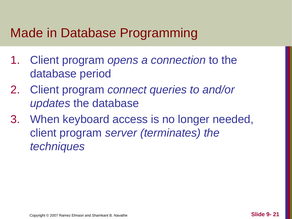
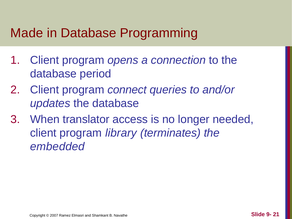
keyboard: keyboard -> translator (86, 119)
server: server -> library (121, 133)
techniques: techniques -> embedded (57, 147)
